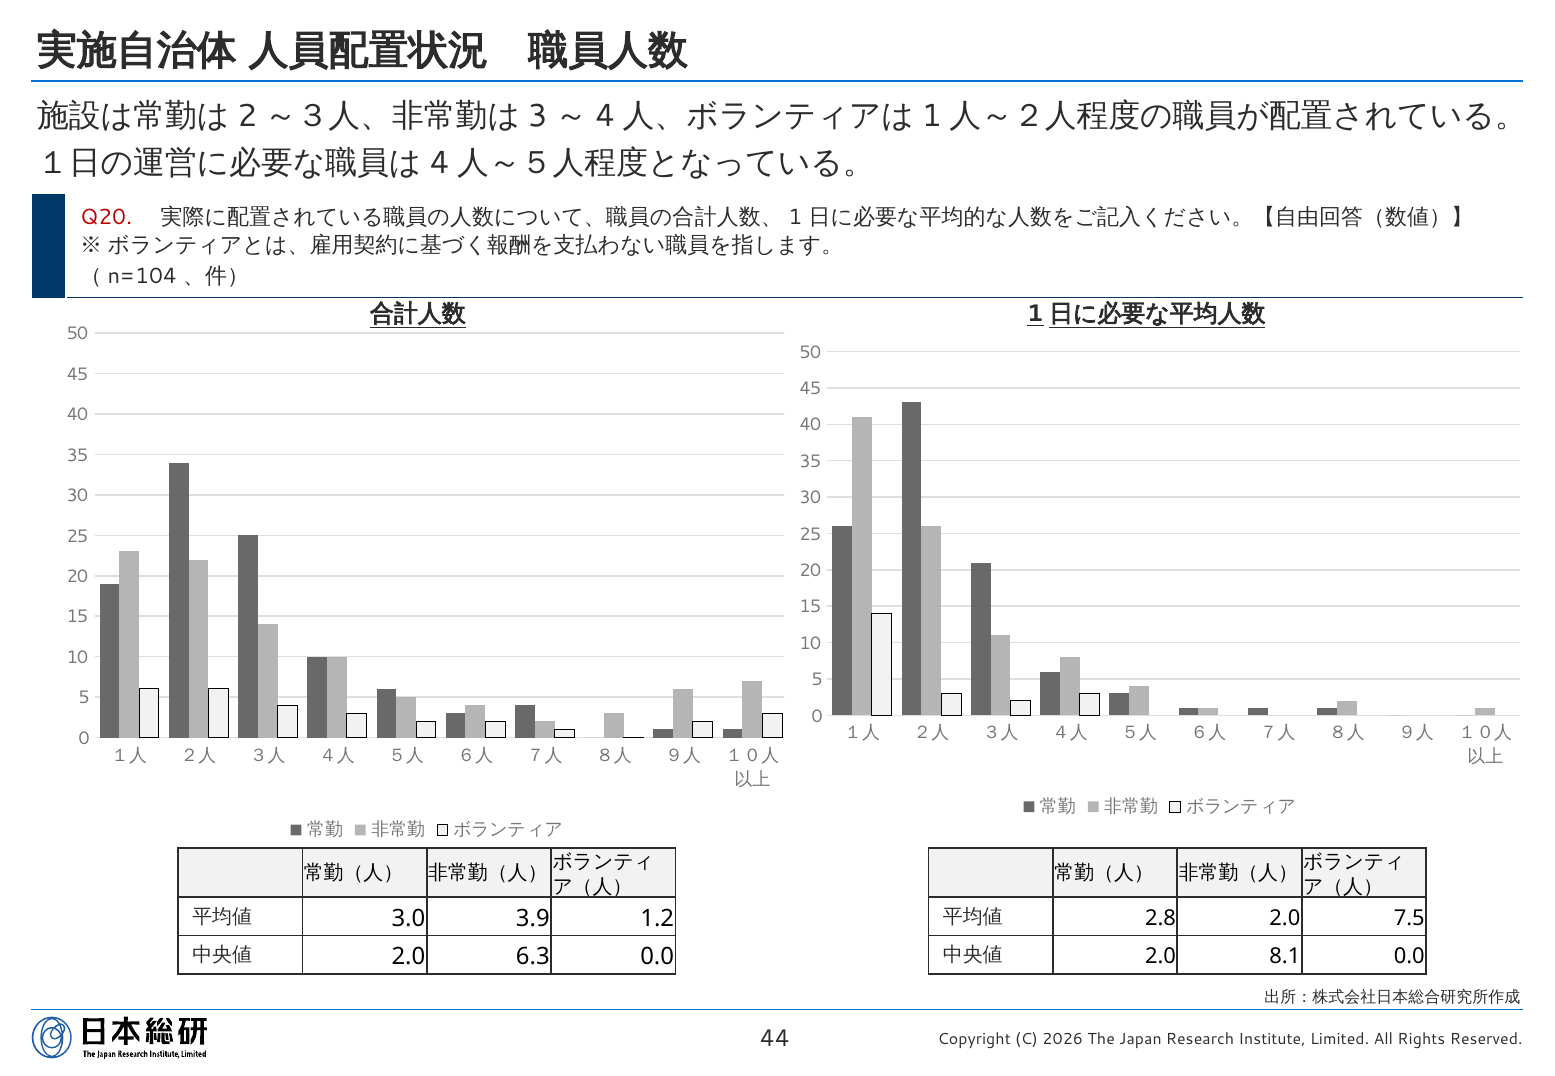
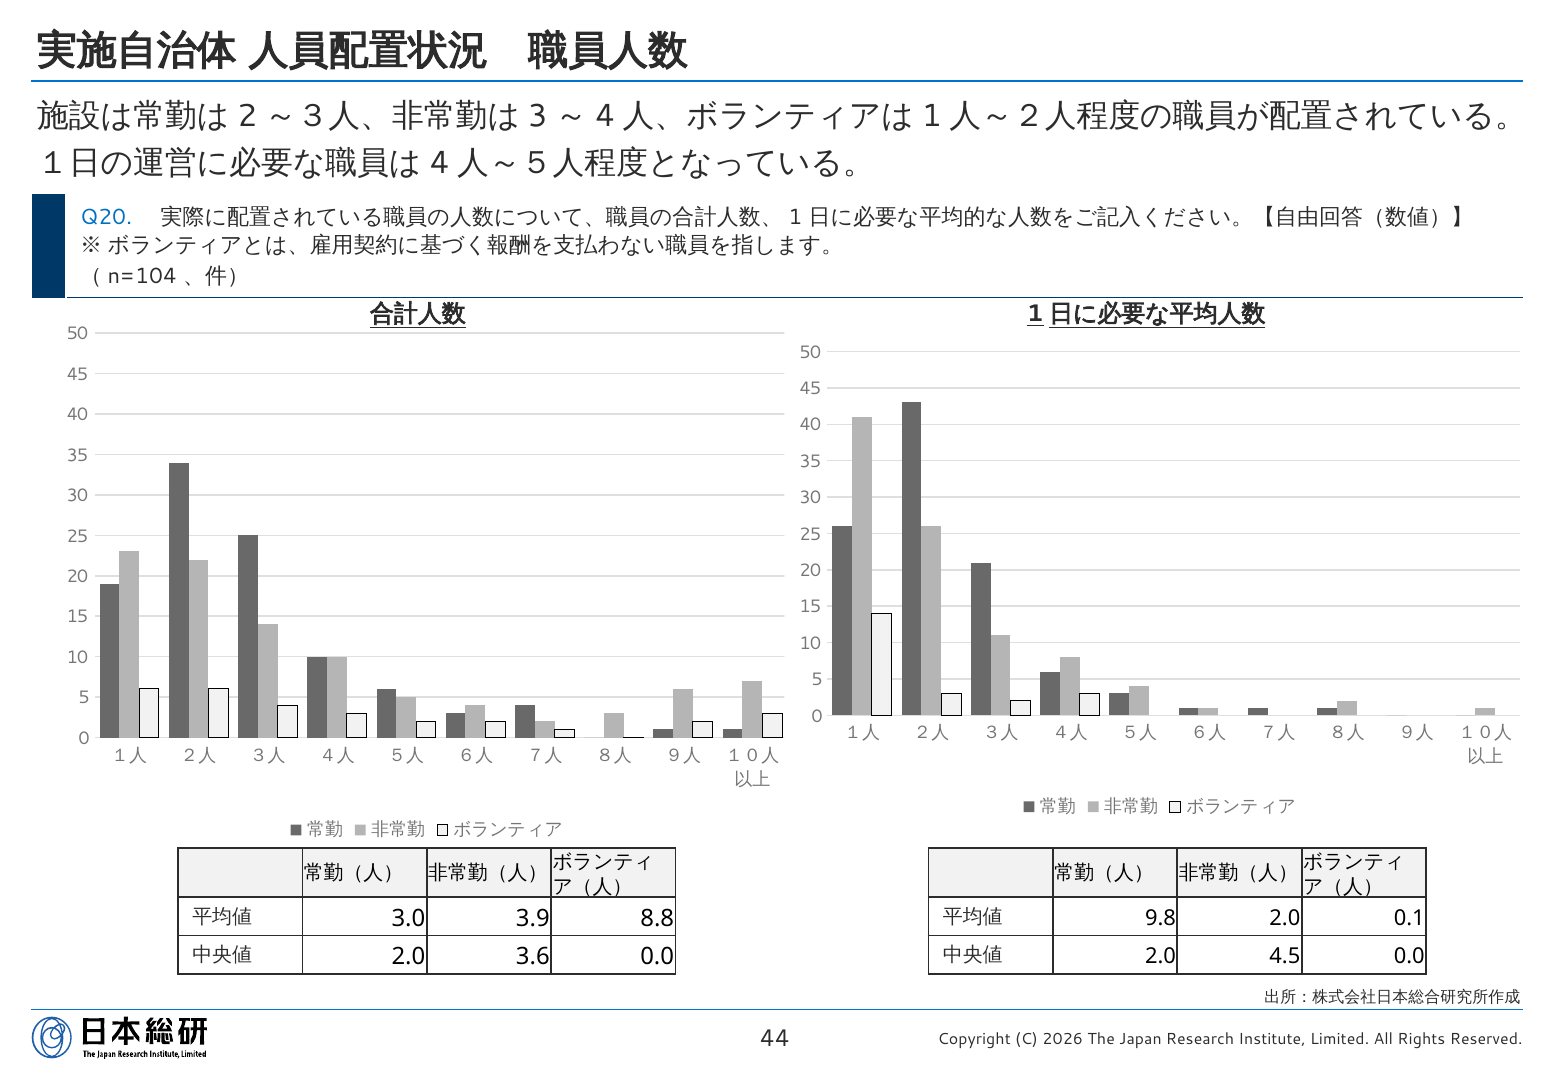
Q20 colour: red -> blue (106, 217)
1.2: 1.2 -> 8.8 (657, 919)
2.8: 2.8 -> 9.8 (1161, 919)
7.5: 7.5 -> 0.1 (1409, 919)
6.3: 6.3 -> 3.6 (533, 957)
8.1: 8.1 -> 4.5 (1285, 957)
